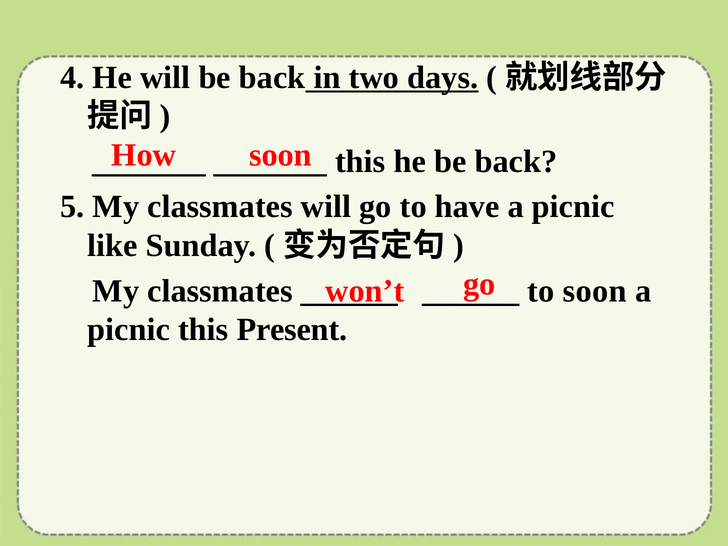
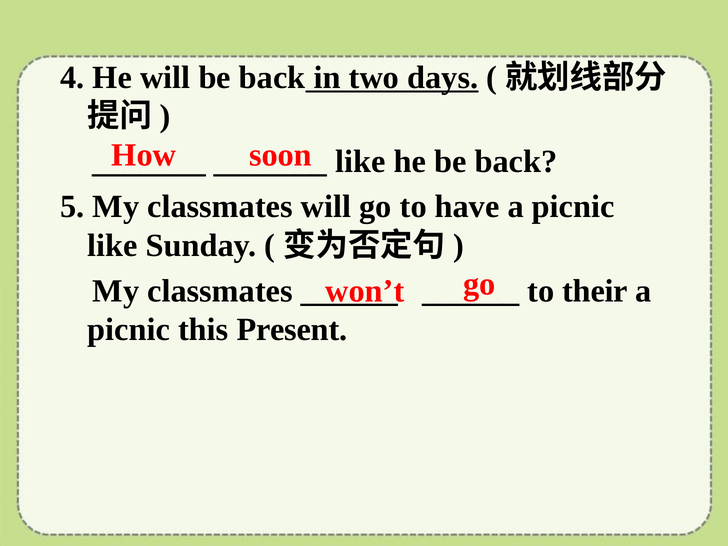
this: this -> like (360, 161)
to soon: soon -> their (595, 291)
